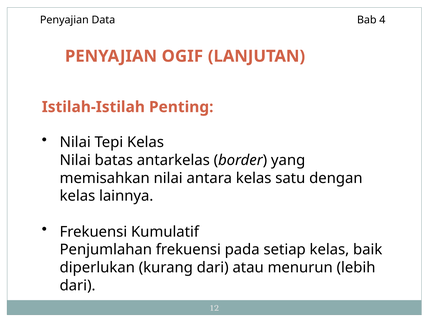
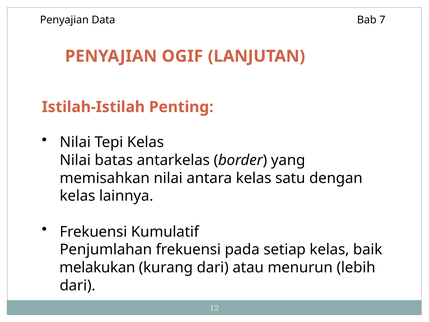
4: 4 -> 7 (382, 20)
diperlukan: diperlukan -> melakukan (97, 267)
